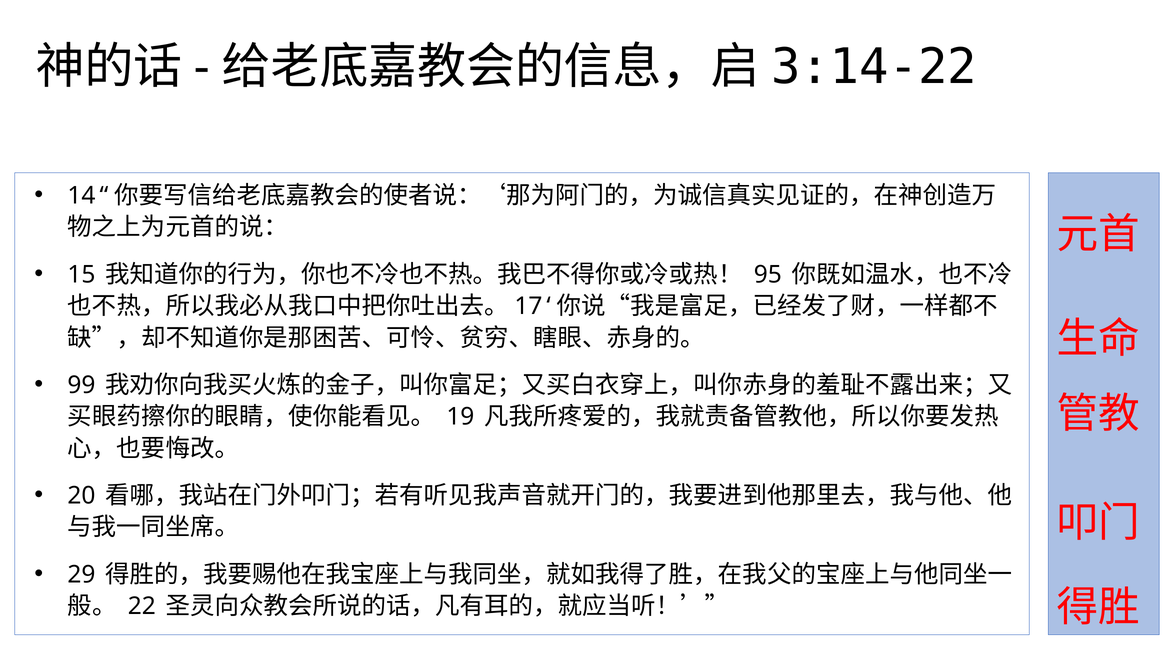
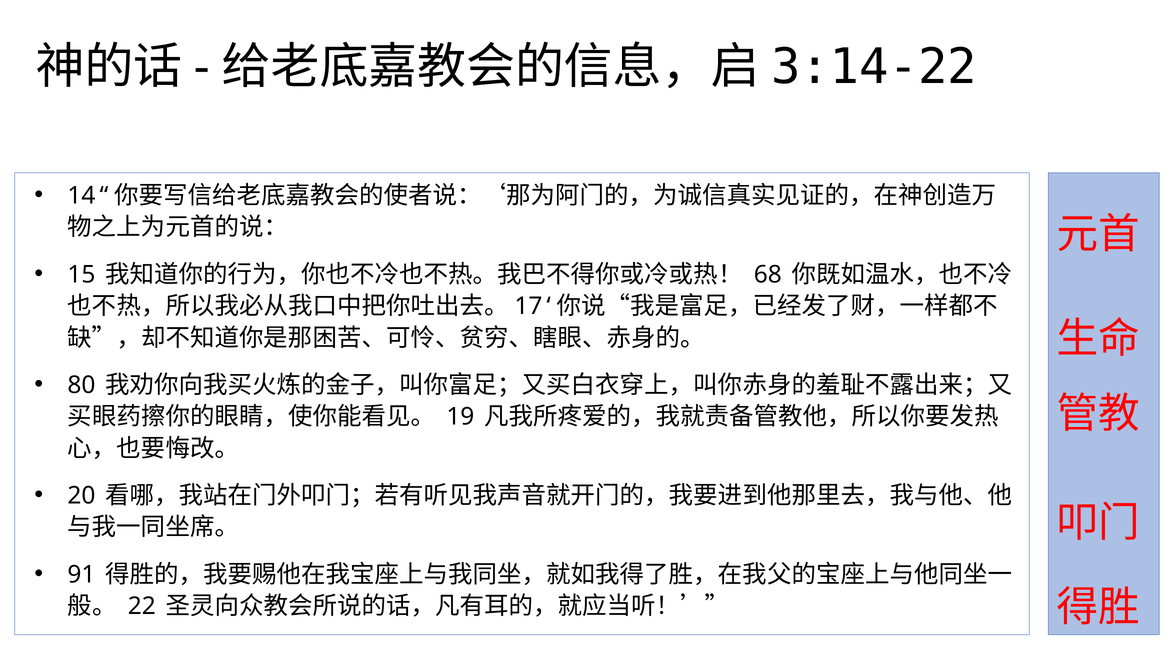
95: 95 -> 68 (768, 274)
99: 99 -> 80 (81, 385)
29: 29 -> 91 (81, 574)
